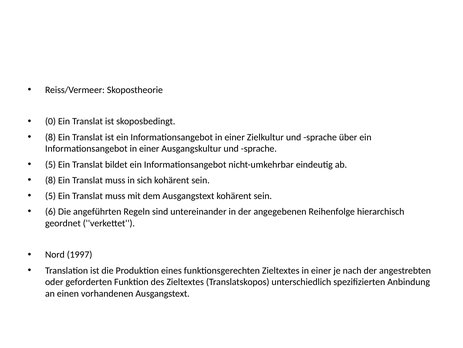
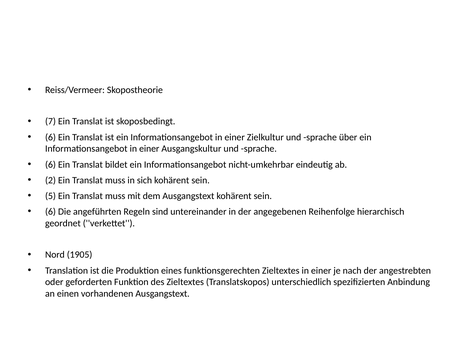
0: 0 -> 7 (51, 121)
8: 8 -> 6 (51, 137)
5: 5 -> 6 (51, 164)
8: 8 -> 2 (51, 180)
1997: 1997 -> 1905 (80, 254)
